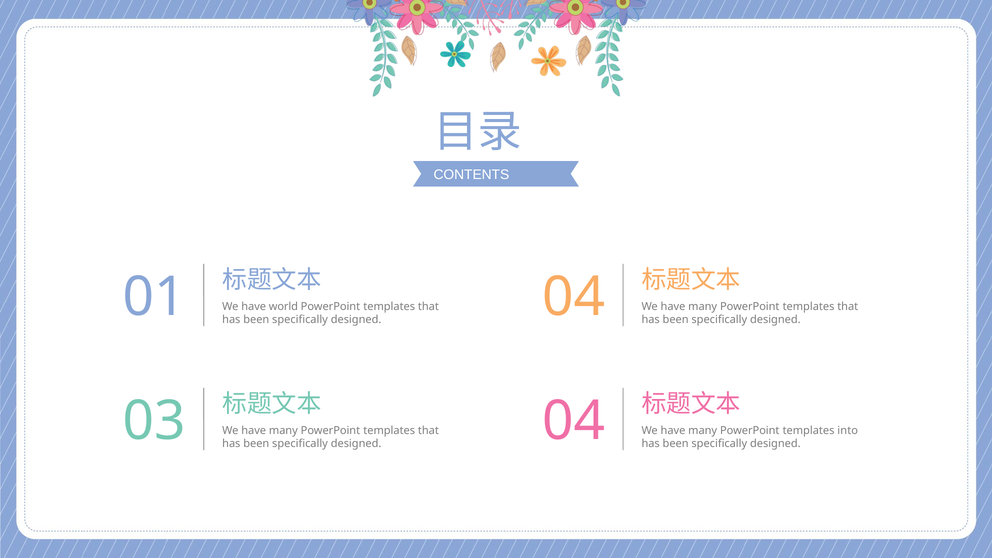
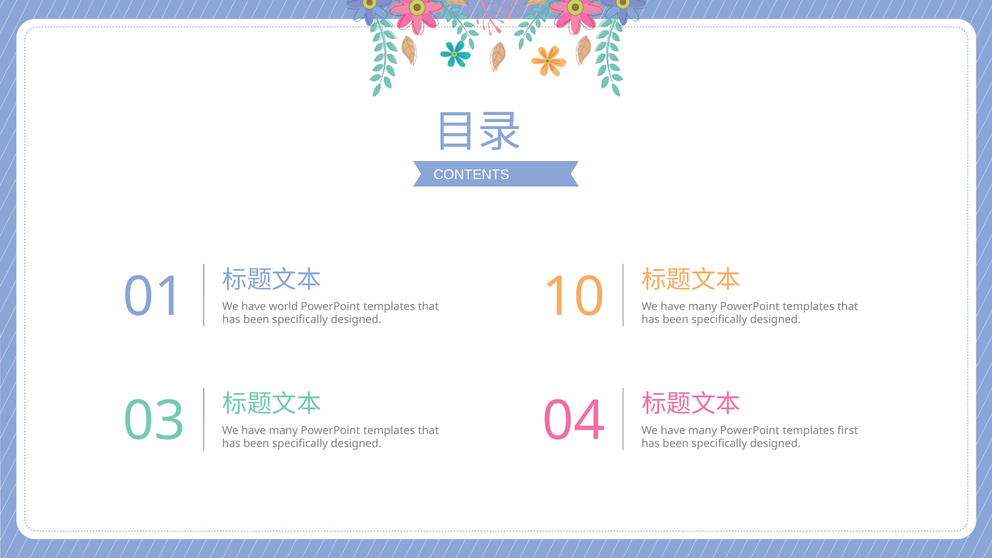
04: 04 -> 10 (574, 297)
into: into -> first (848, 430)
